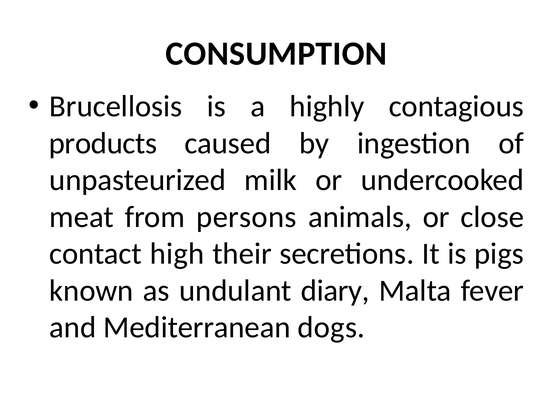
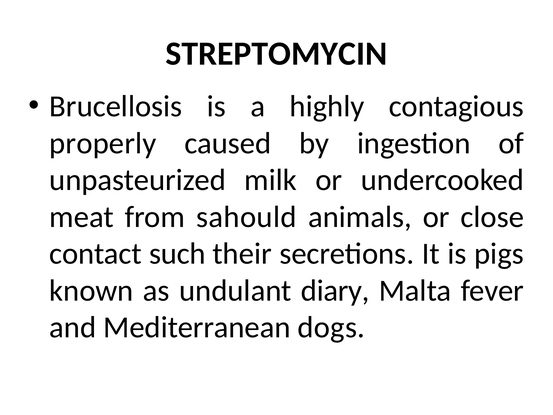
CONSUMPTION: CONSUMPTION -> STREPTOMYCIN (276, 54)
products: products -> properly (103, 143)
persons: persons -> sahould (246, 217)
high: high -> such (177, 254)
